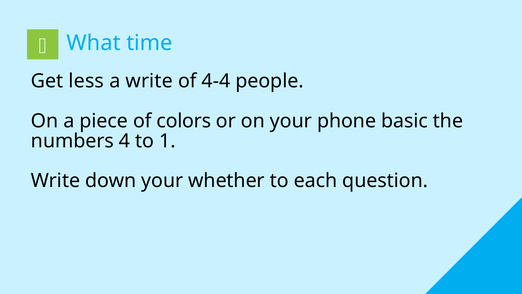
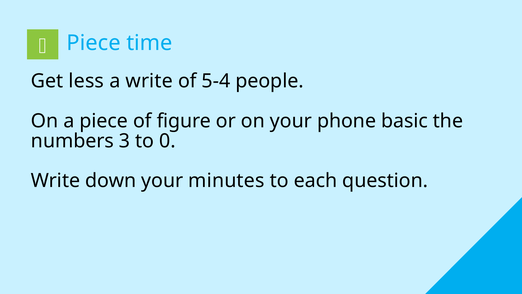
What: What -> Piece (94, 43)
4-4: 4-4 -> 5-4 (216, 81)
colors: colors -> figure (184, 121)
4: 4 -> 3 (125, 141)
1: 1 -> 0 (167, 141)
whether: whether -> minutes (226, 181)
